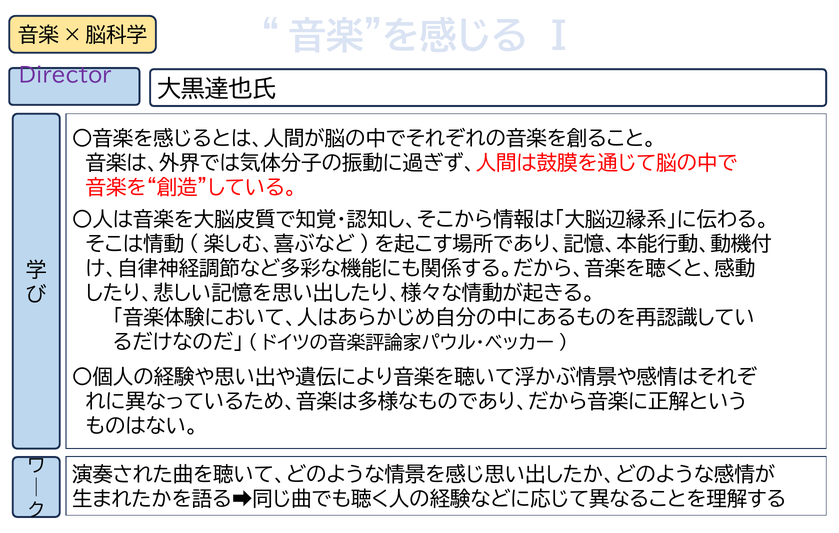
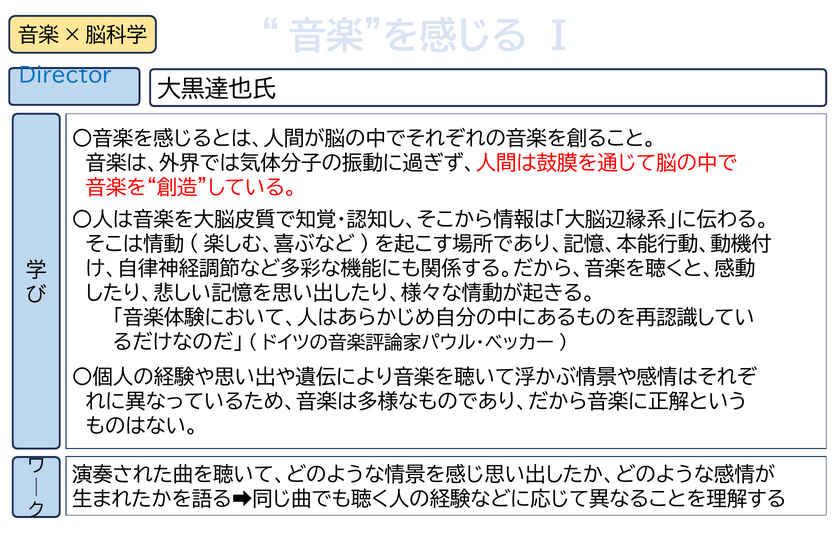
Director colour: purple -> blue (65, 76)
